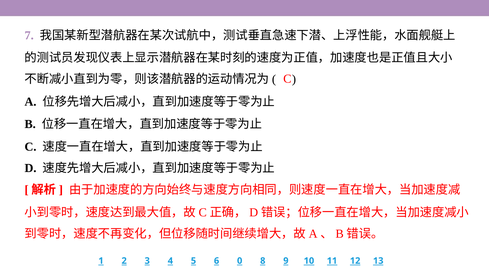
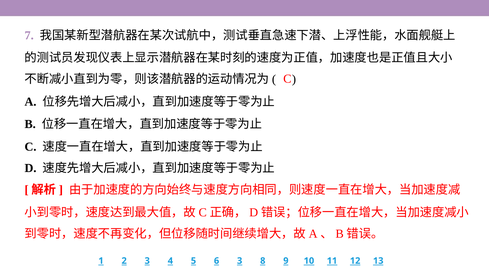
0: 0 -> 3 (240, 261)
